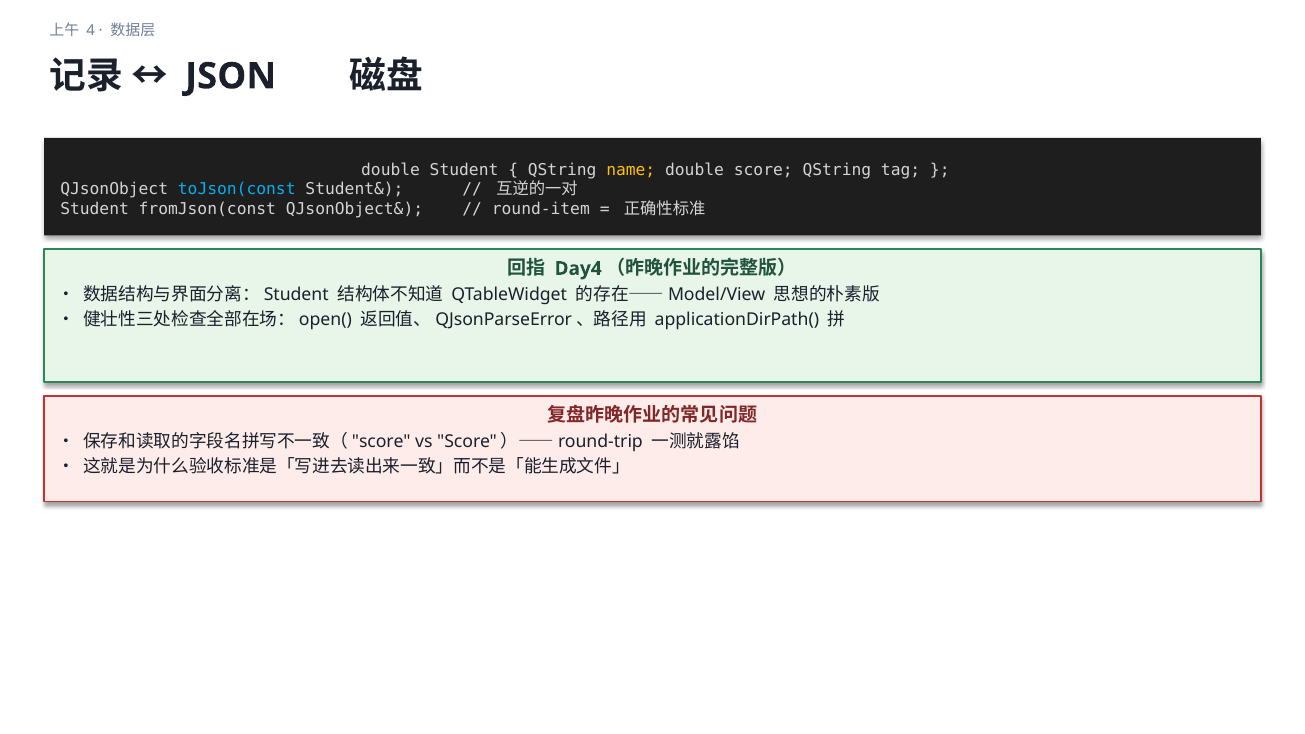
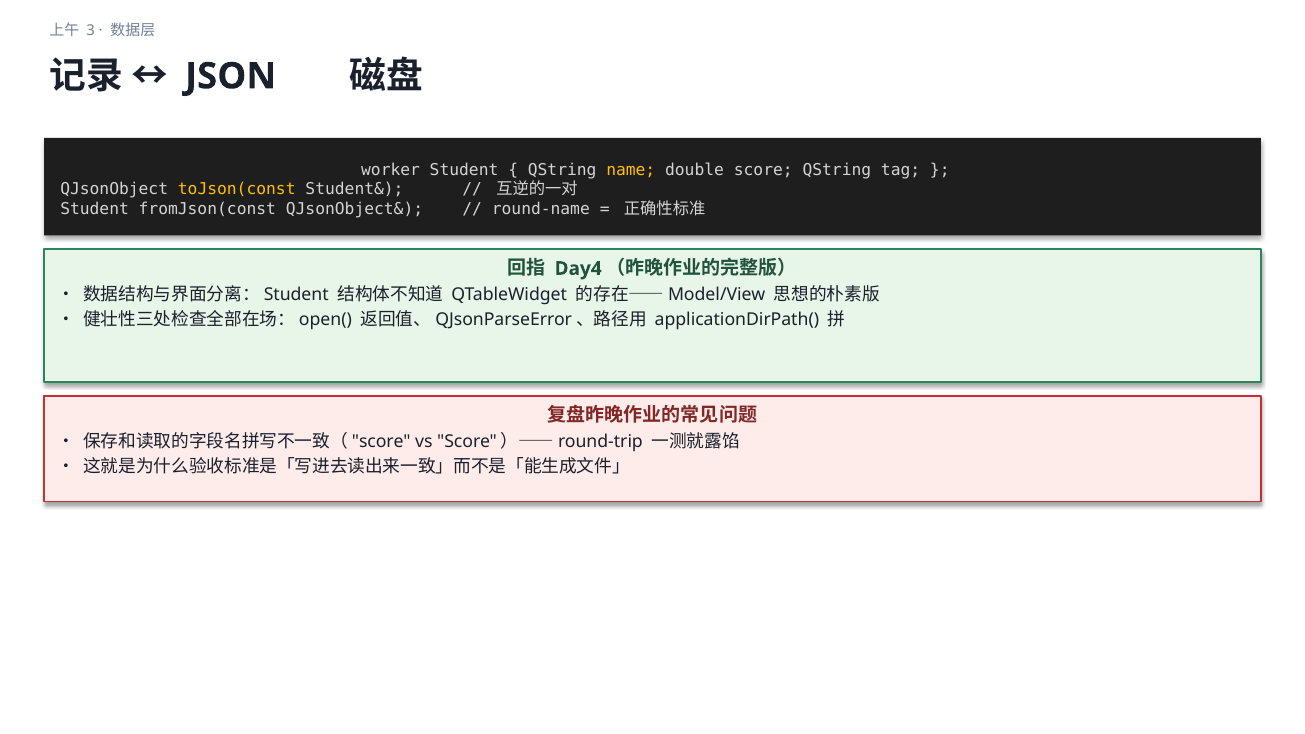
4: 4 -> 3 (91, 30)
double: double -> worker (391, 170)
toJson(const colour: light blue -> yellow (237, 189)
round-item: round-item -> round-name (541, 209)
